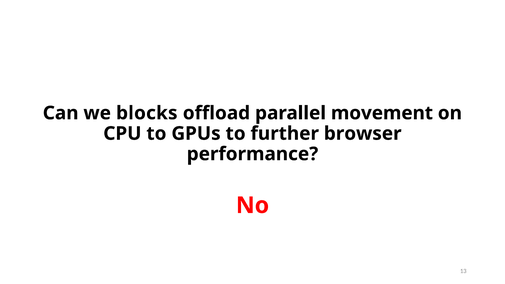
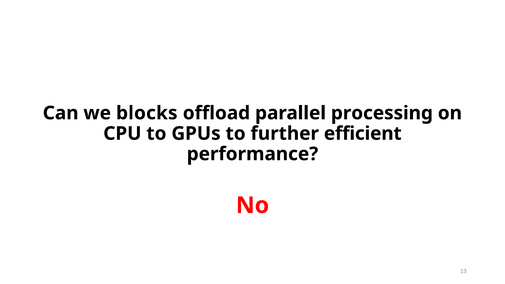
movement: movement -> processing (382, 113)
browser: browser -> efficient (363, 134)
